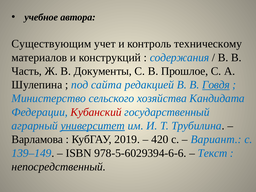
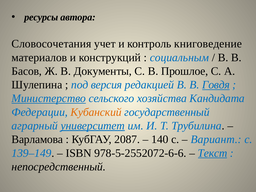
учебное: учебное -> ресурсы (41, 17)
Существующим: Существующим -> Словосочетания (51, 44)
техническому: техническому -> книговедение (208, 44)
содержания: содержания -> социальным (179, 57)
Часть: Часть -> Басов (27, 71)
сайта: сайта -> версия (107, 85)
Министерство underline: none -> present (49, 98)
Кубанский colour: red -> orange (96, 112)
2019: 2019 -> 2087 (127, 139)
420: 420 -> 140 (160, 139)
978-5-6029394-6-6: 978-5-6029394-6-6 -> 978-5-2552072-6-6 (140, 153)
Текст underline: none -> present (213, 153)
